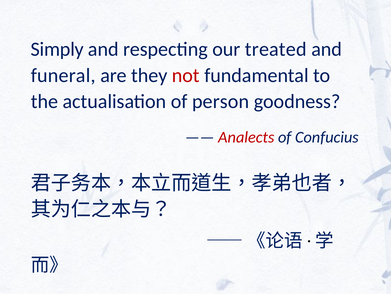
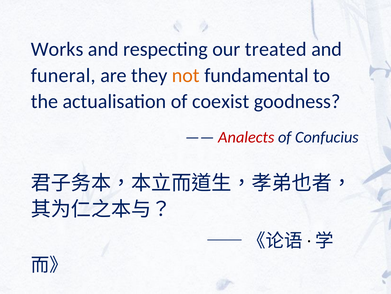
Simply: Simply -> Works (57, 49)
not colour: red -> orange (186, 75)
person: person -> coexist (221, 101)
